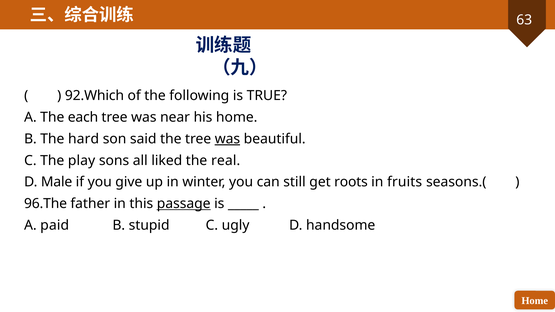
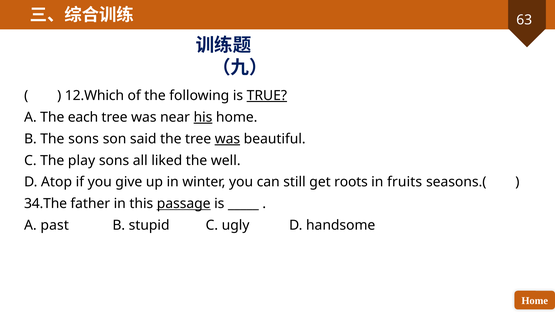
92.Which: 92.Which -> 12.Which (94, 96)
TRUE underline: none -> present (267, 96)
his underline: none -> present (203, 117)
The hard: hard -> sons (84, 139)
real: real -> well (226, 161)
Male: Male -> Atop (57, 182)
96.The: 96.The -> 34.The (46, 204)
paid: paid -> past (55, 225)
